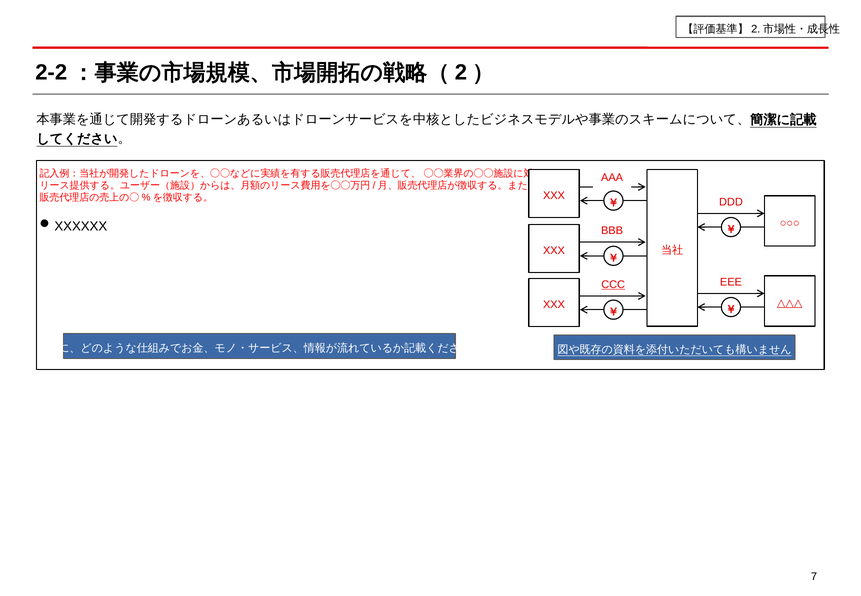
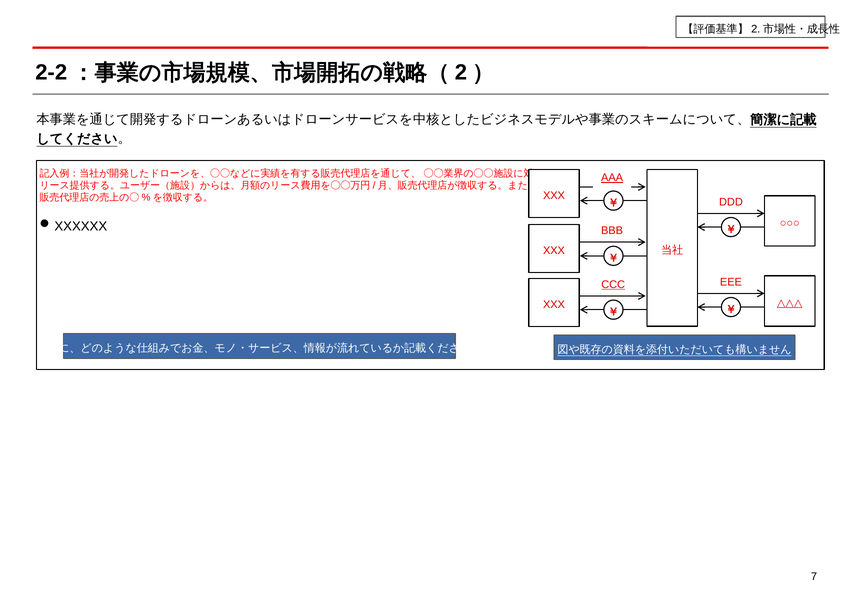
AAA underline: none -> present (612, 178)
